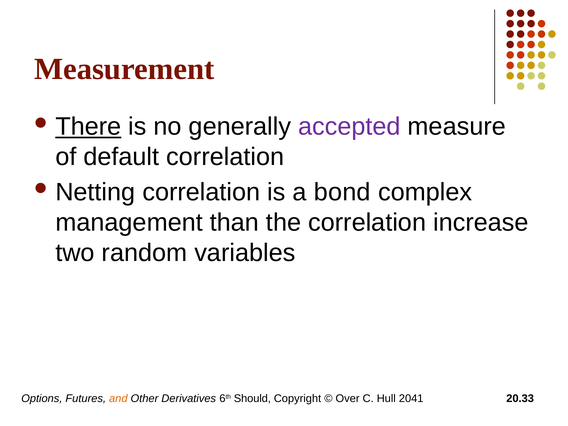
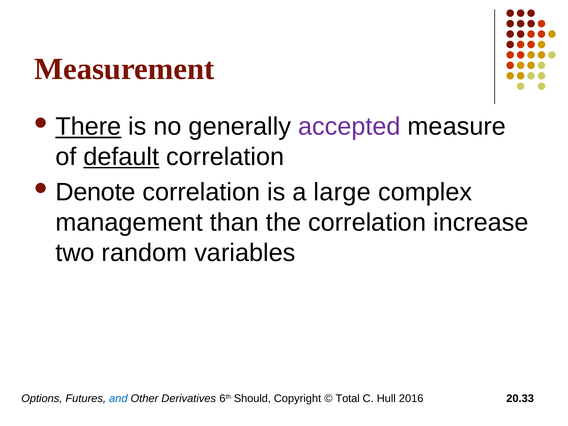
default underline: none -> present (121, 157)
Netting: Netting -> Denote (95, 192)
bond: bond -> large (342, 192)
and colour: orange -> blue (118, 398)
Over: Over -> Total (348, 398)
2041: 2041 -> 2016 (411, 398)
